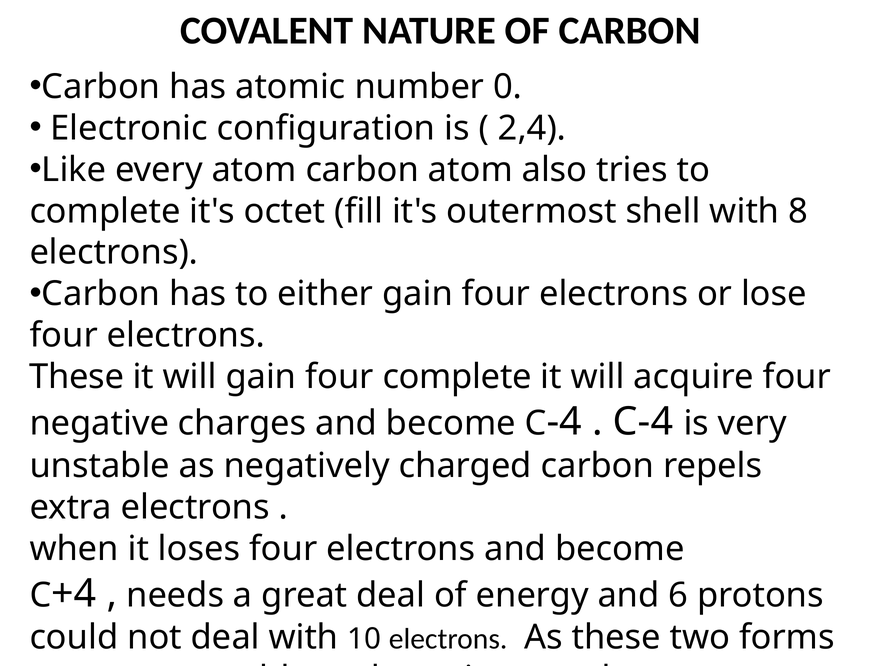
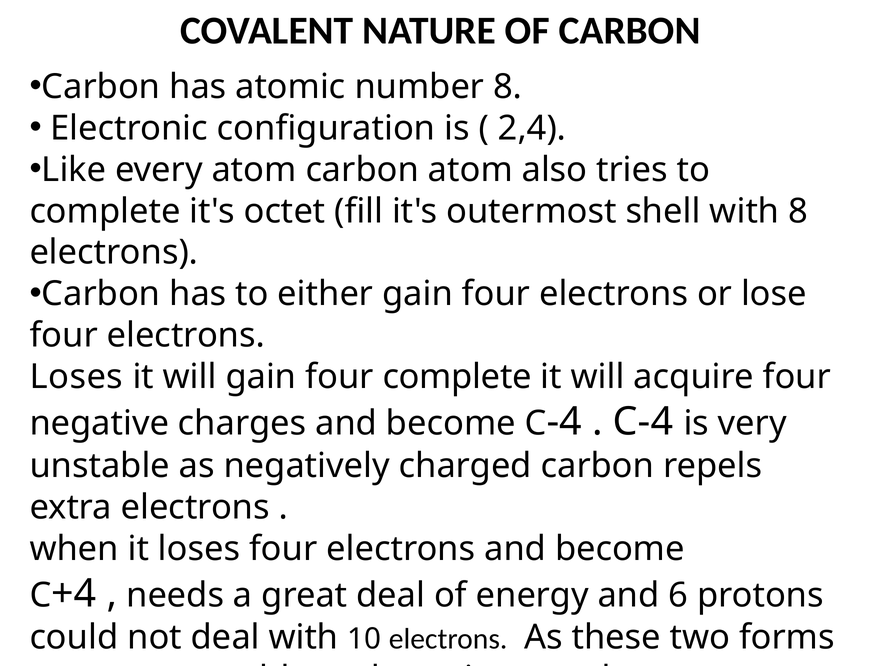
number 0: 0 -> 8 (508, 87)
These: These -> Loses (76, 377)
